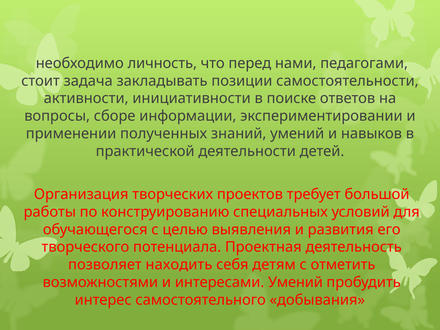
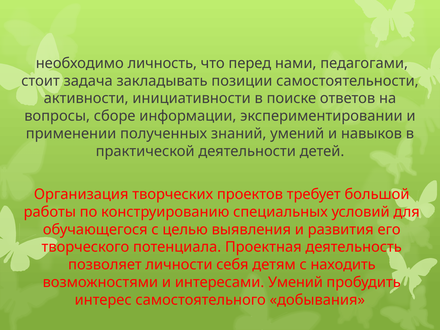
находить: находить -> личности (179, 265)
отметить: отметить -> находить (343, 265)
